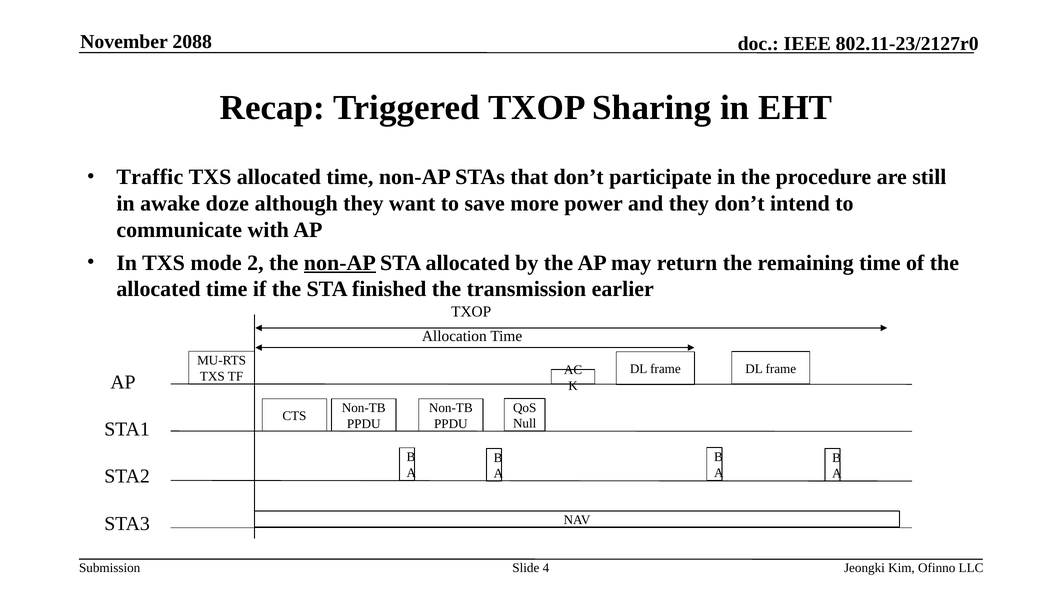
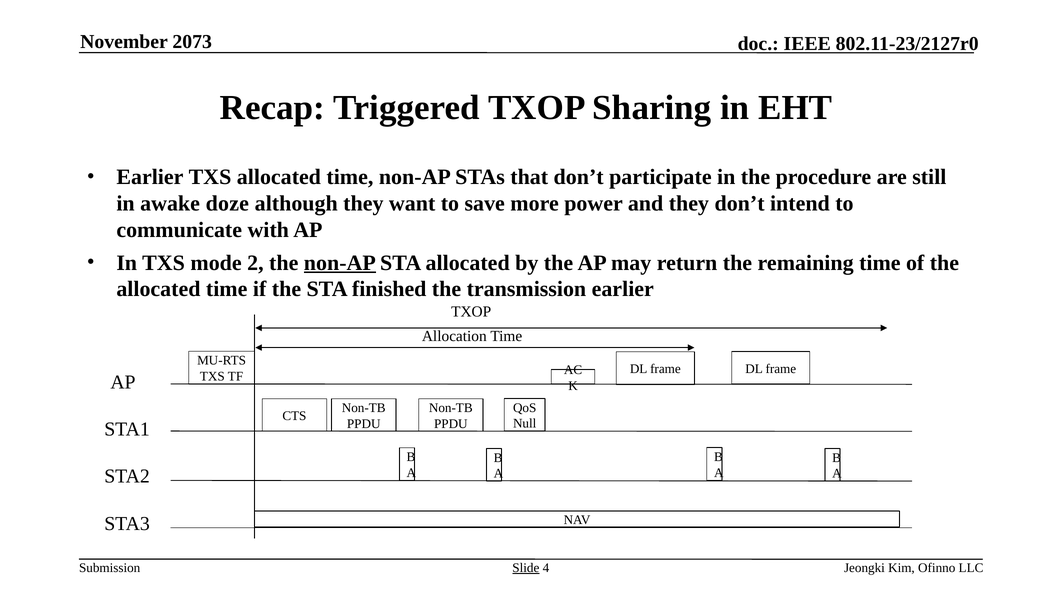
2088: 2088 -> 2073 (192, 42)
Traffic: Traffic -> Earlier (150, 177)
Slide underline: none -> present (526, 568)
